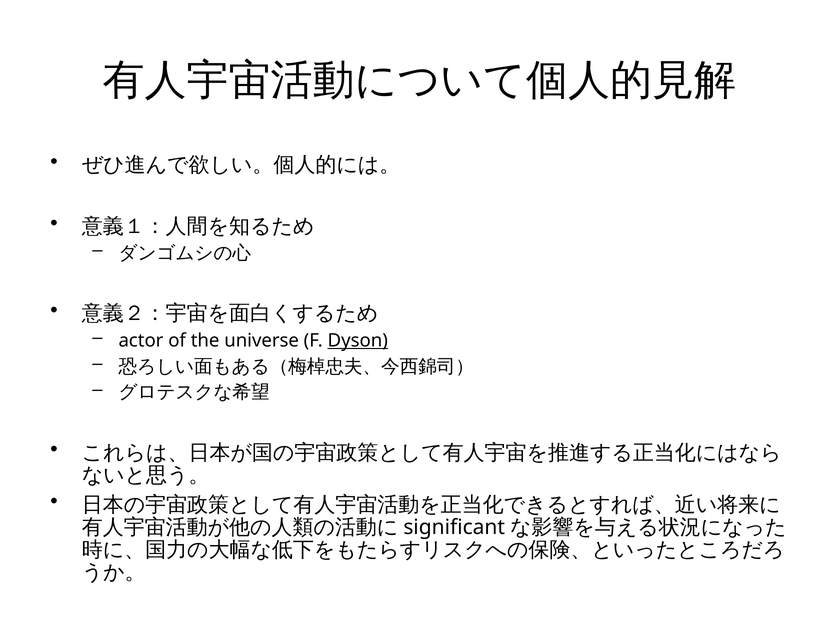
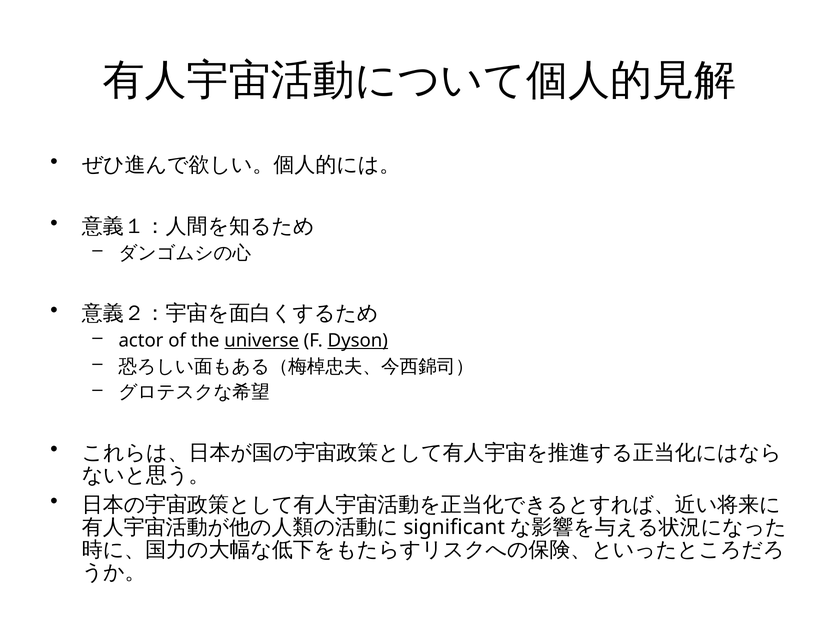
universe underline: none -> present (262, 341)
